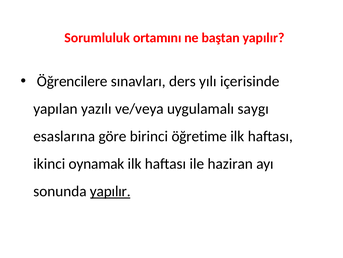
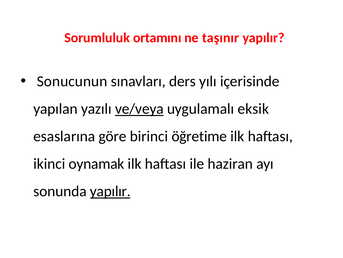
baştan: baştan -> taşınır (221, 38)
Öğrencilere: Öğrencilere -> Sonucunun (72, 81)
ve/veya underline: none -> present (139, 109)
saygı: saygı -> eksik (253, 109)
